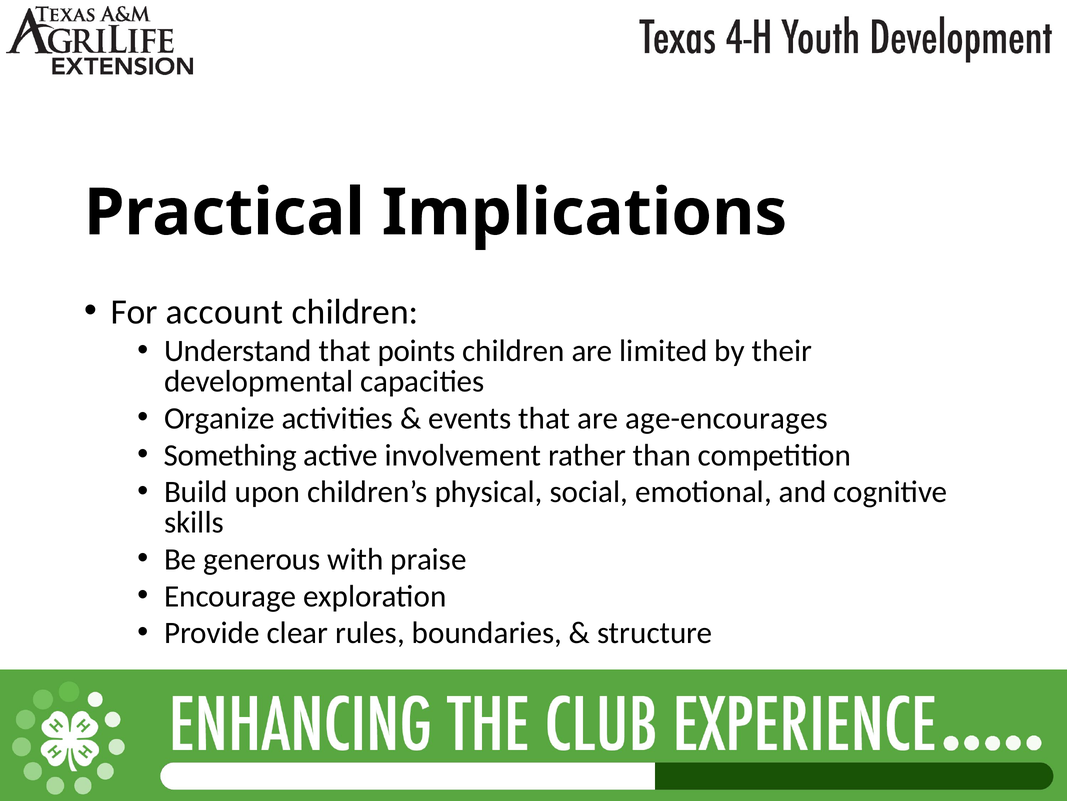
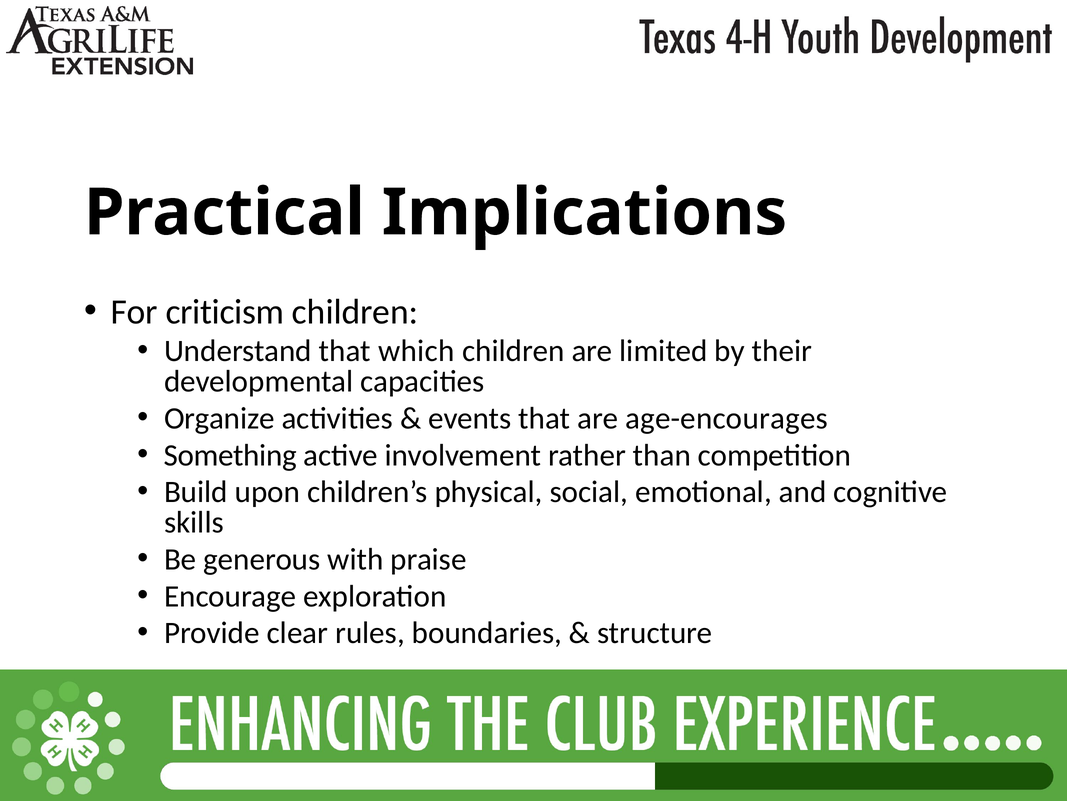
account: account -> criticism (225, 312)
points: points -> which (416, 351)
